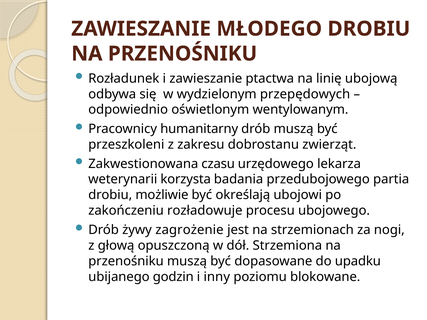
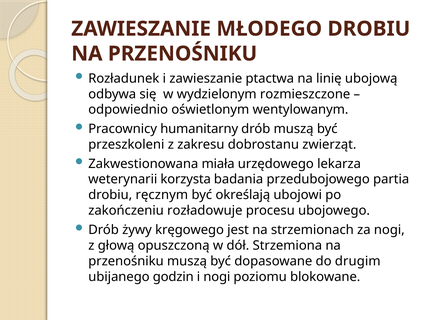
przepędowych: przepędowych -> rozmieszczone (305, 94)
czasu: czasu -> miała (218, 164)
możliwie: możliwie -> ręcznym (162, 195)
zagrożenie: zagrożenie -> kręgowego (190, 230)
upadku: upadku -> drugim (358, 261)
i inny: inny -> nogi (217, 277)
